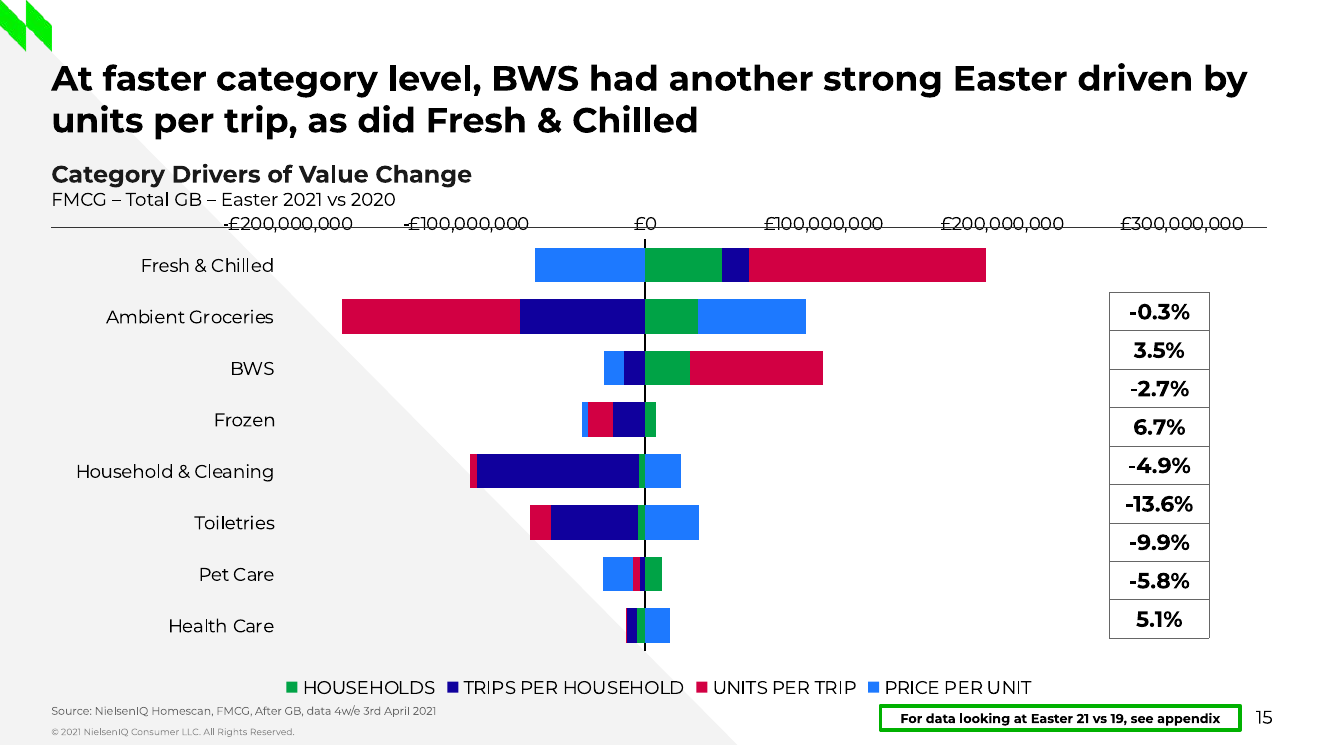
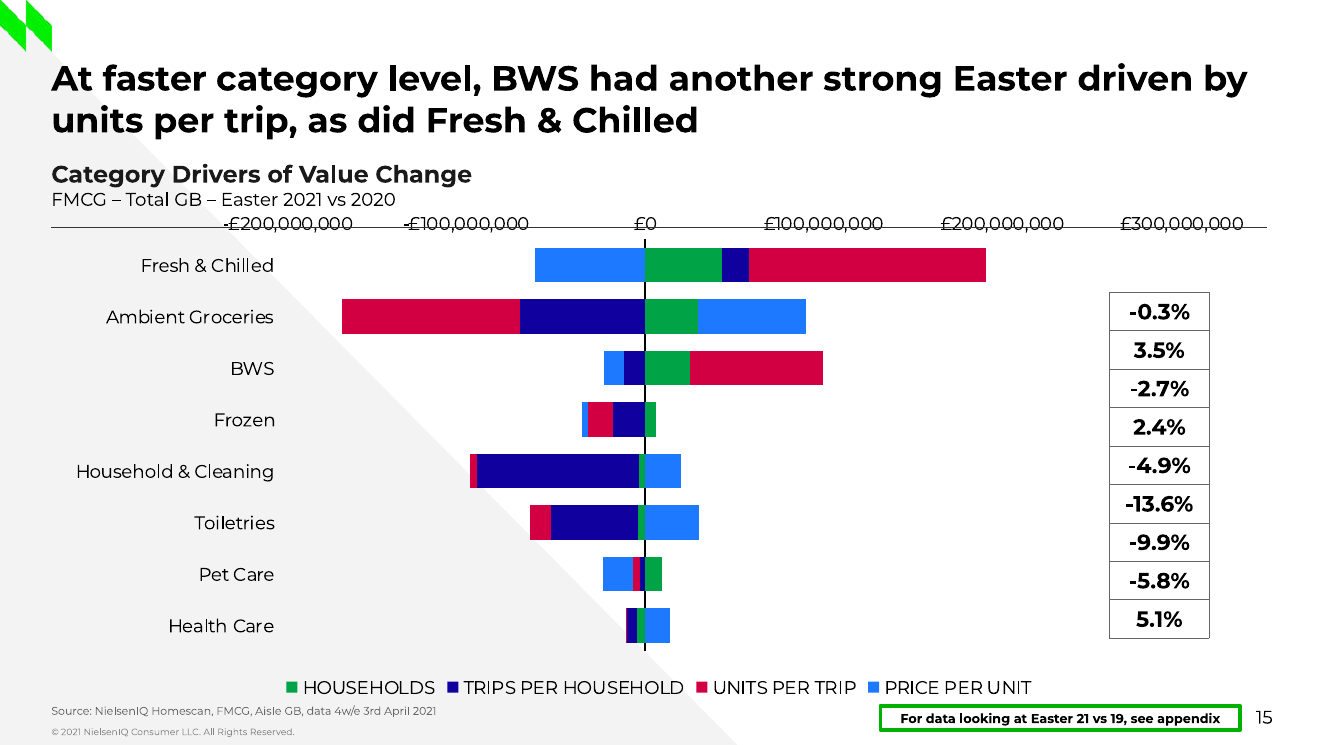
6.7%: 6.7% -> 2.4% (1159, 427)
After: After -> Aisle (268, 711)
